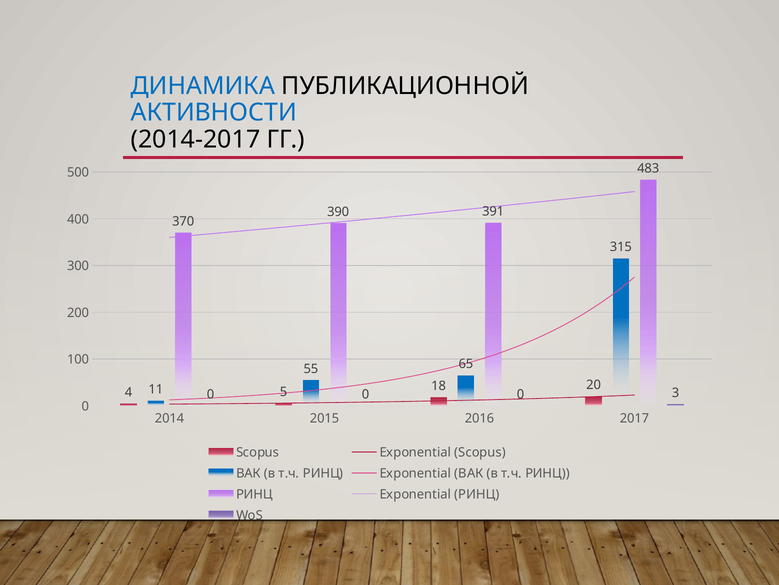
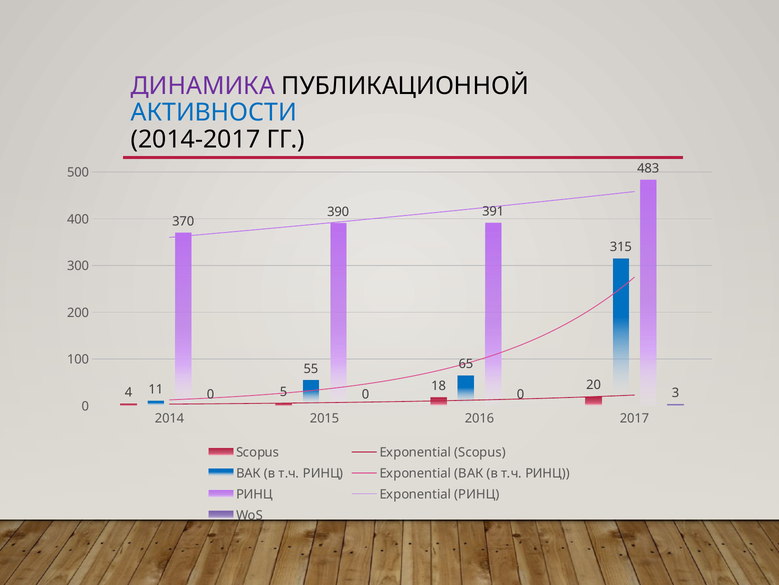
ДИНАМИКА colour: blue -> purple (203, 86)
